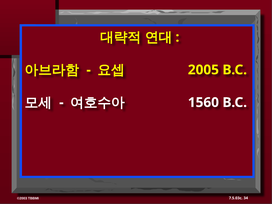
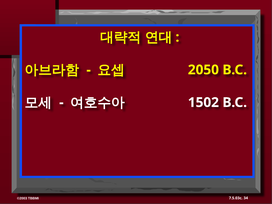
2005: 2005 -> 2050 (203, 70)
1560: 1560 -> 1502 (203, 102)
